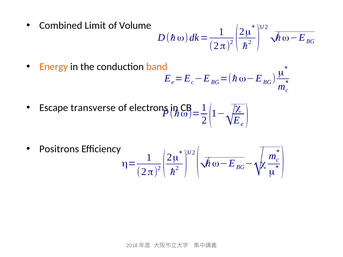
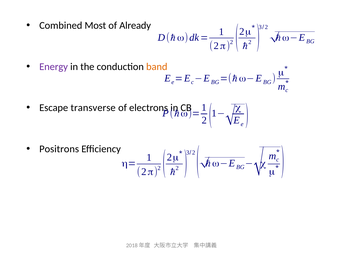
Limit: Limit -> Most (95, 26)
Volume: Volume -> Already (135, 26)
Energy colour: orange -> purple (54, 67)
